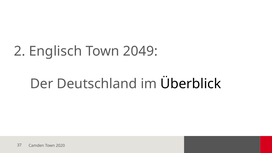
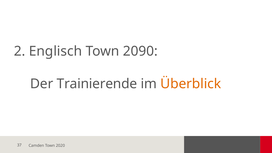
2049: 2049 -> 2090 (140, 51)
Deutschland: Deutschland -> Trainierende (97, 84)
Überblick colour: black -> orange (191, 84)
